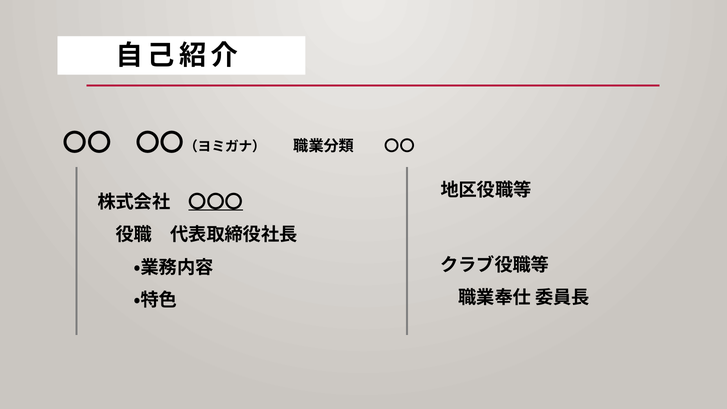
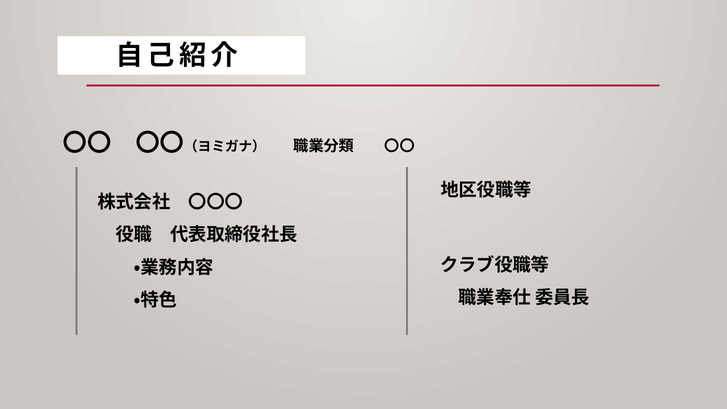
〇〇〇 underline: present -> none (216, 202)
